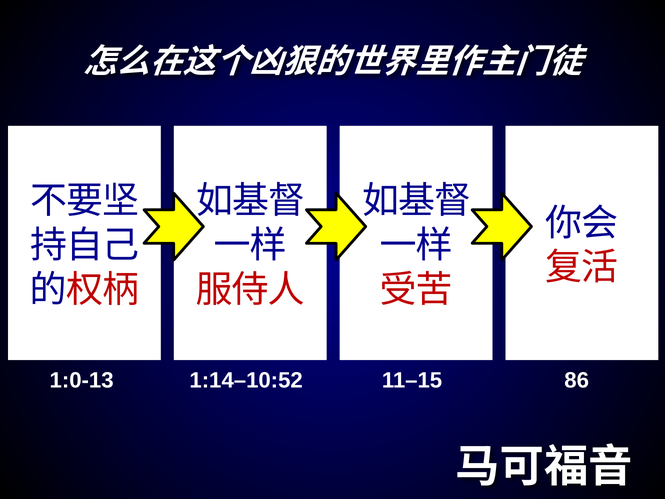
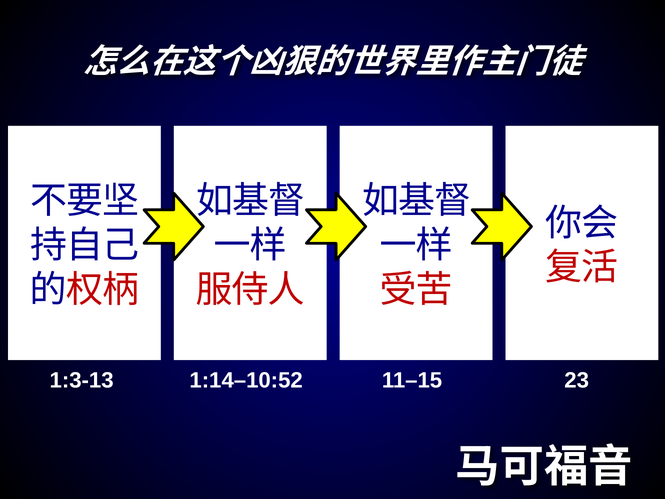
1:0-13: 1:0-13 -> 1:3-13 (82, 380)
86: 86 -> 23 (577, 380)
